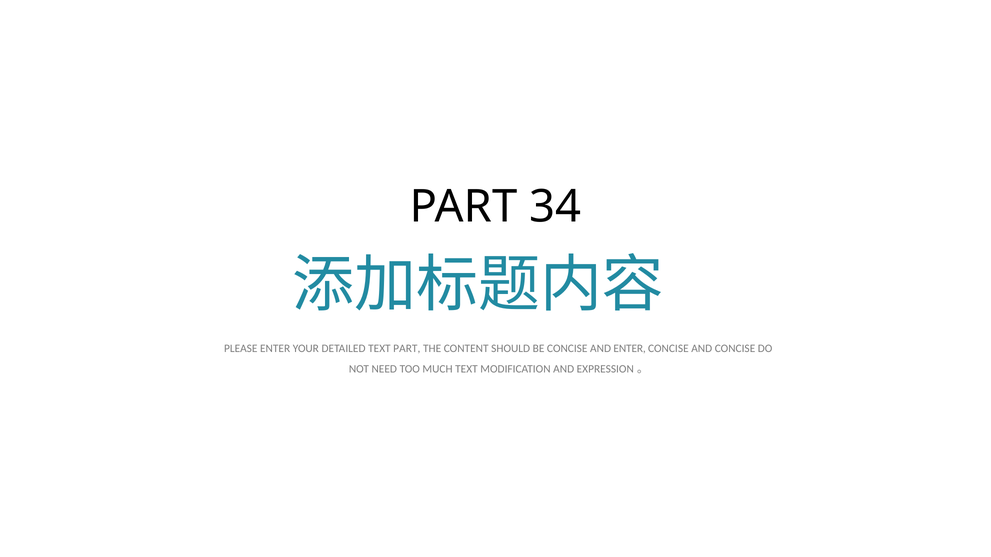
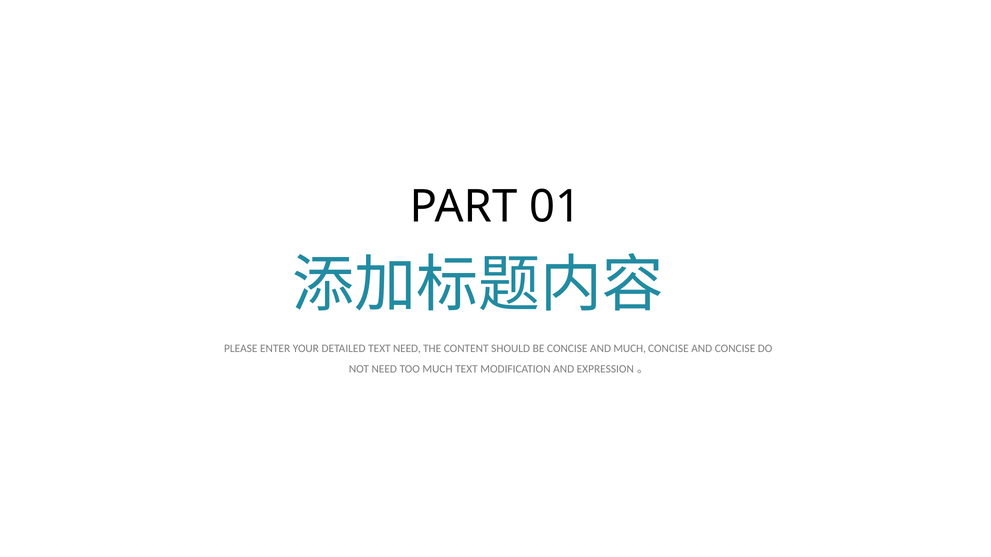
34: 34 -> 01 (555, 207)
TEXT PART: PART -> NEED (407, 349)
AND ENTER: ENTER -> MUCH (630, 349)
